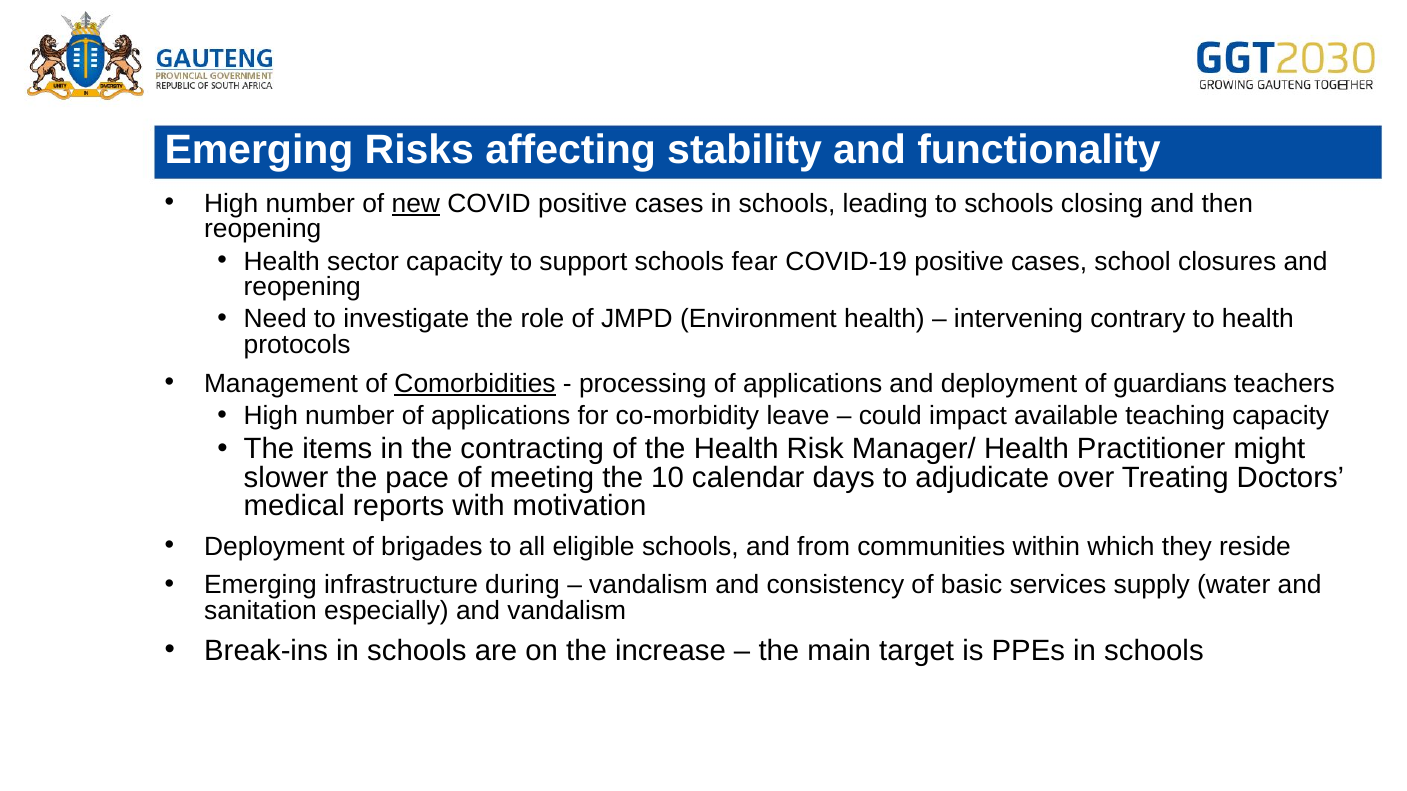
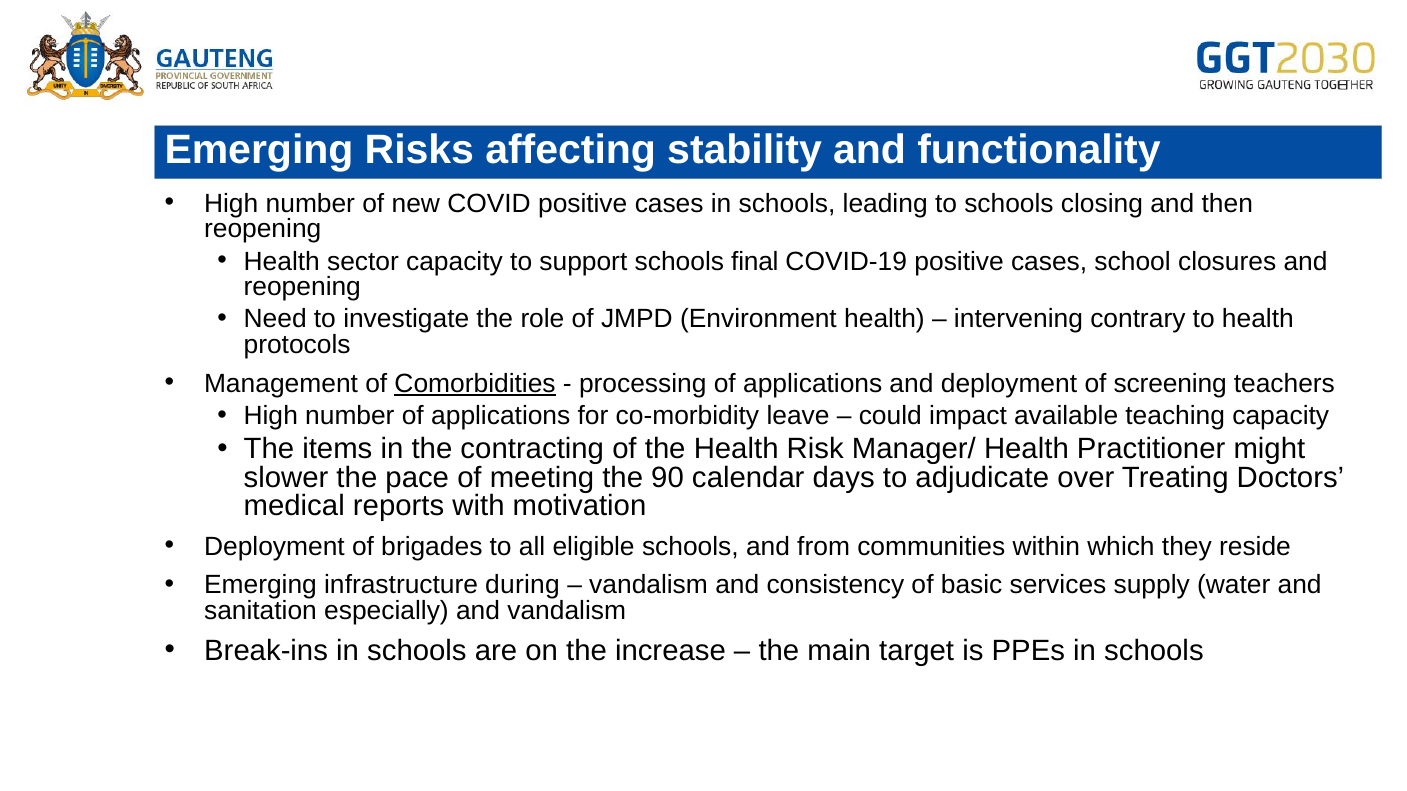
new underline: present -> none (416, 204)
fear: fear -> final (755, 261)
guardians: guardians -> screening (1170, 384)
10: 10 -> 90 (668, 478)
